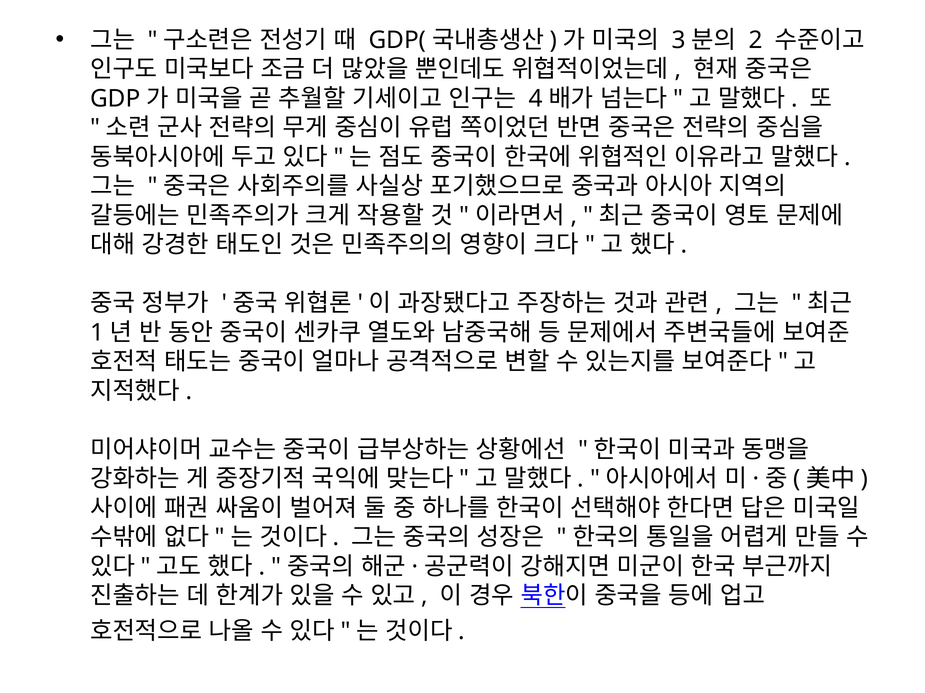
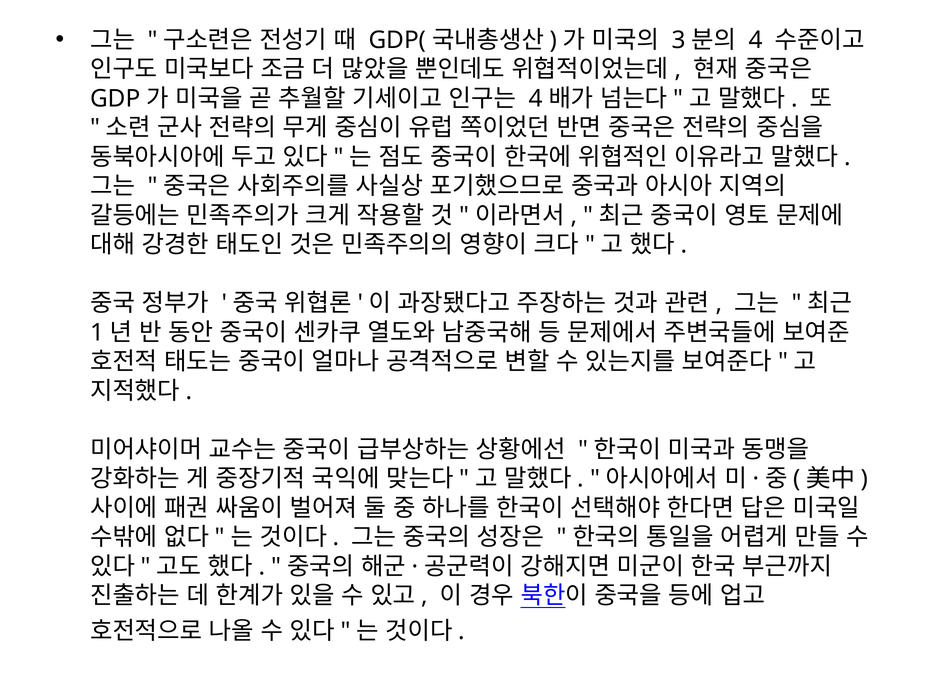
2: 2 -> 4 (756, 40)
